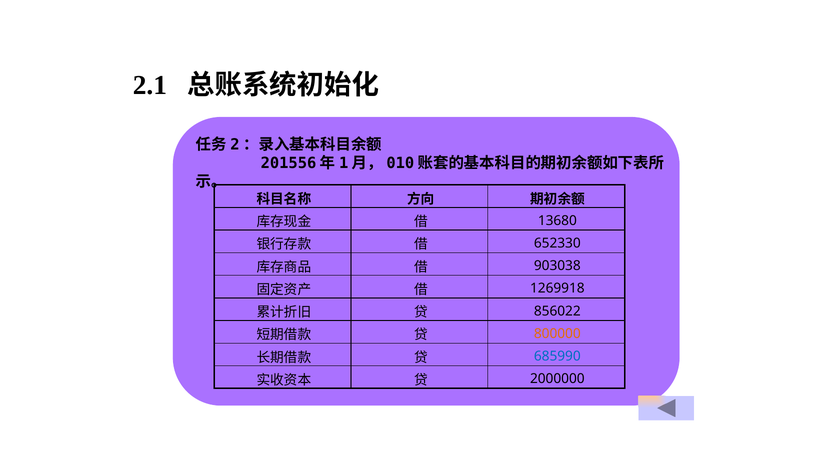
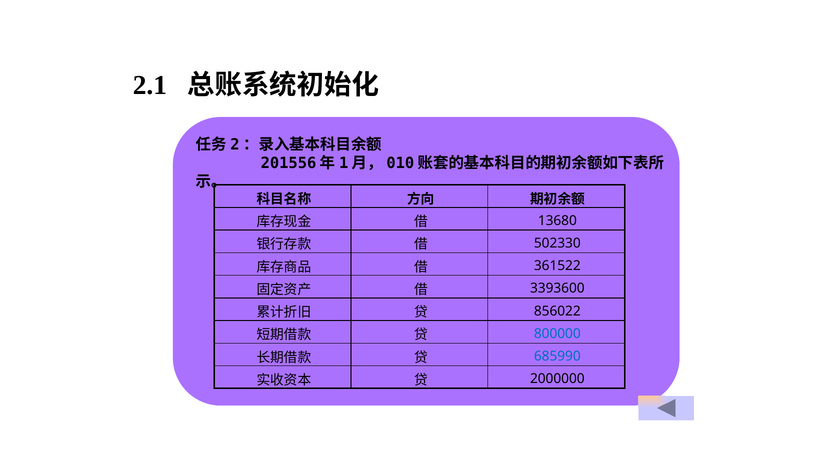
652330: 652330 -> 502330 (557, 243)
903038: 903038 -> 361522 (557, 266)
1269918: 1269918 -> 3393600 (557, 288)
800000 colour: orange -> blue (557, 334)
